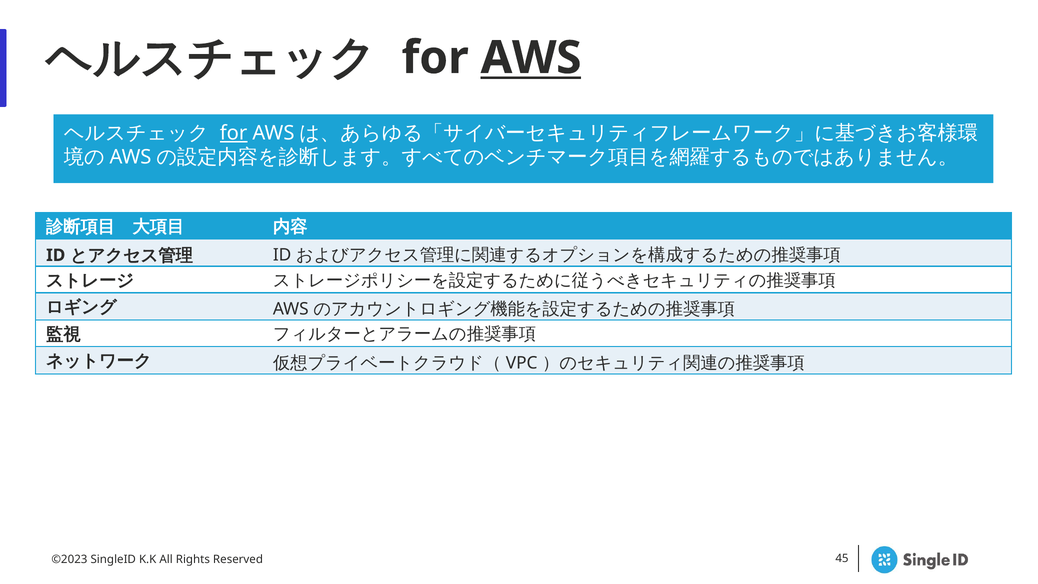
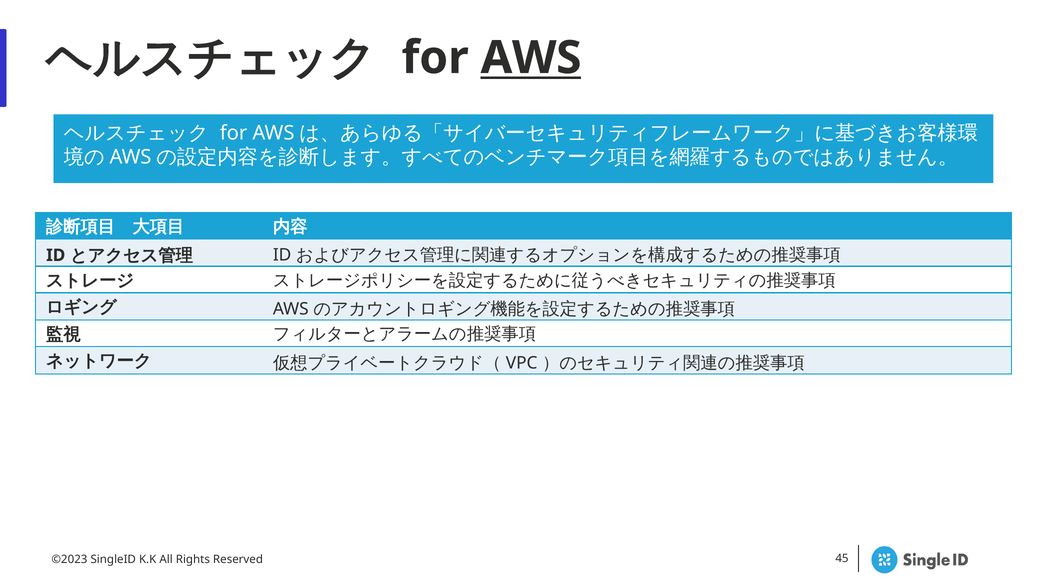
for underline: present -> none (234, 133)
